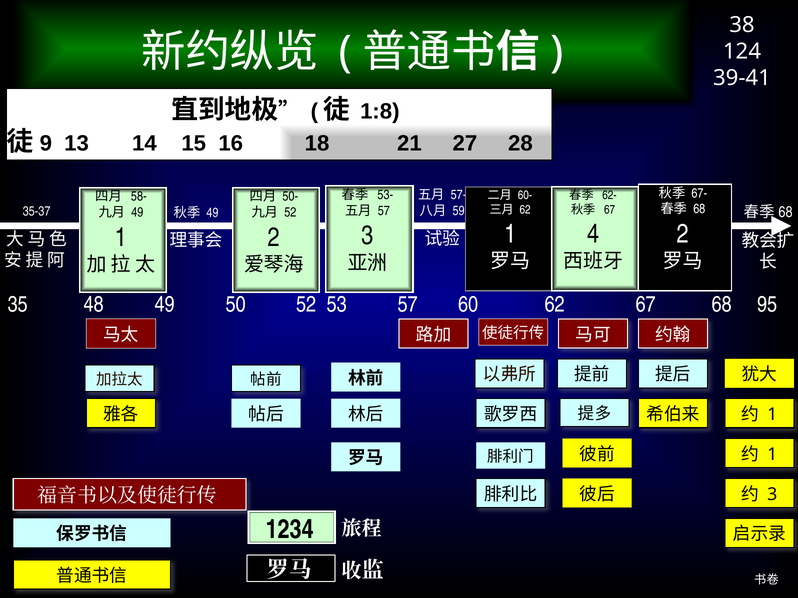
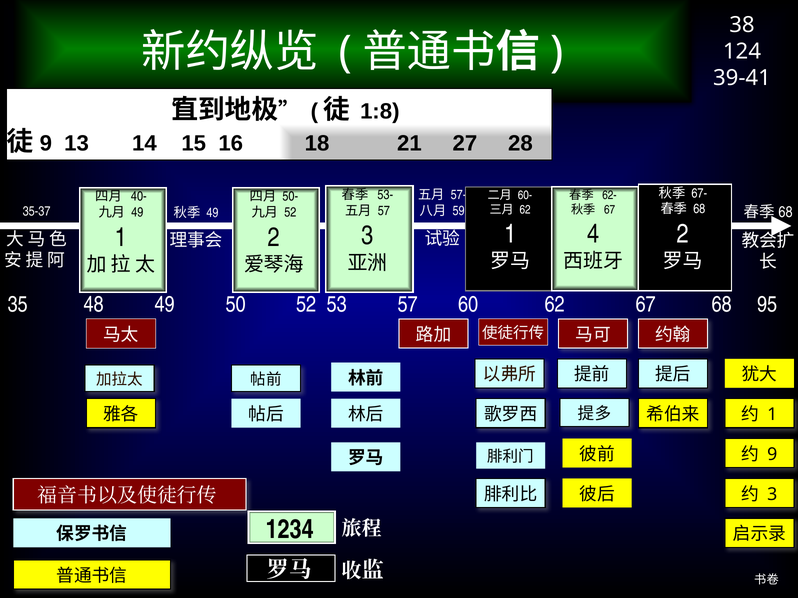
58-: 58- -> 40- (139, 197)
1: 1 -> 9 (772, 455)
